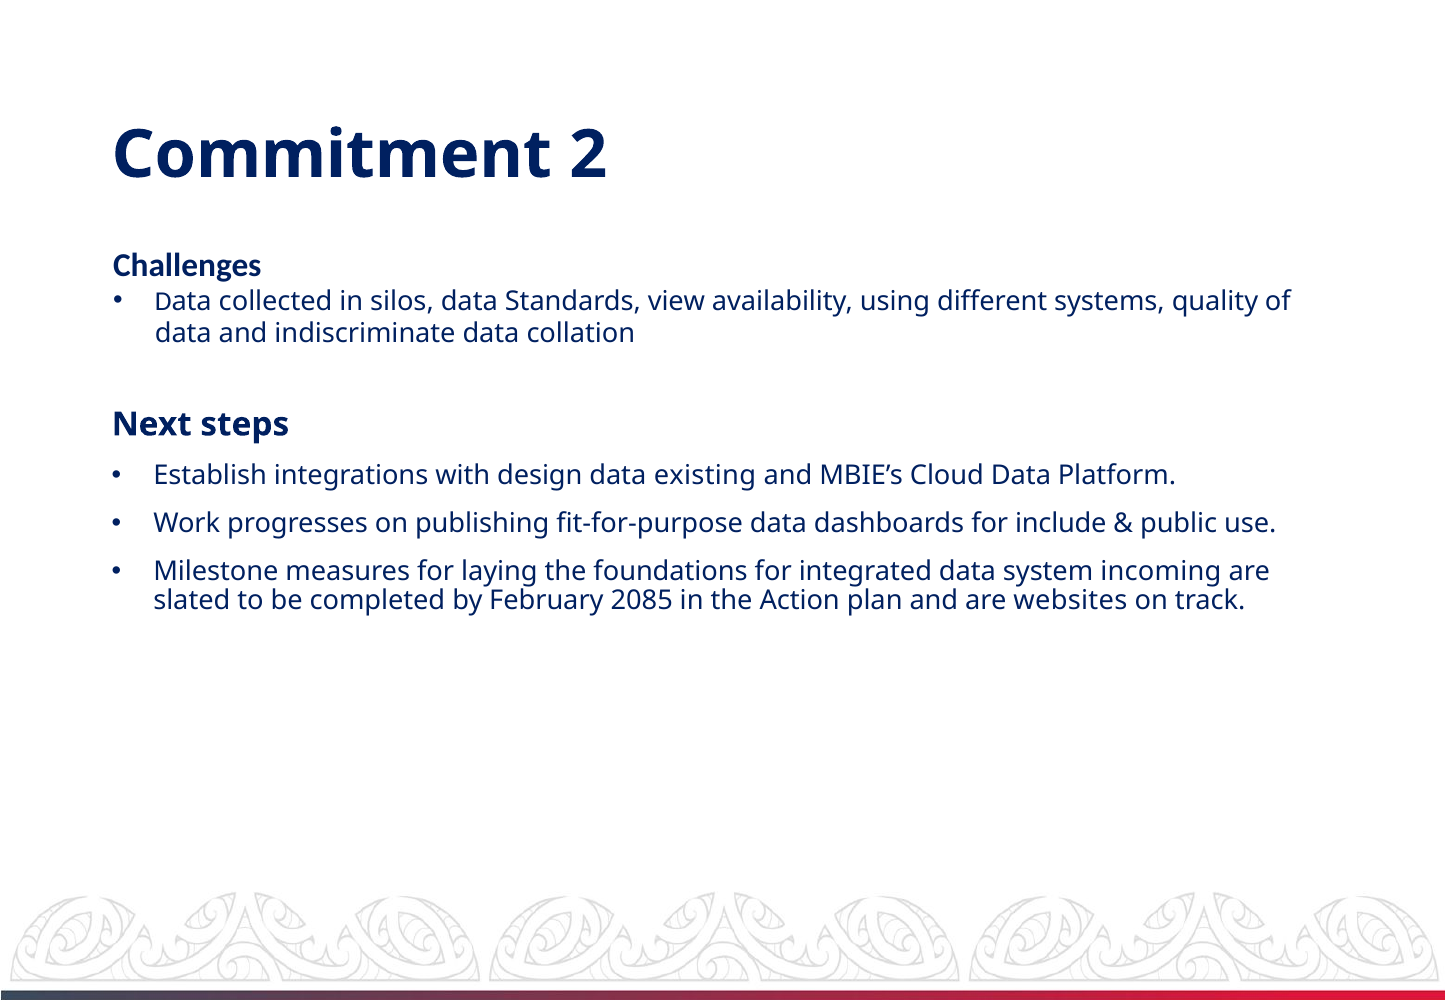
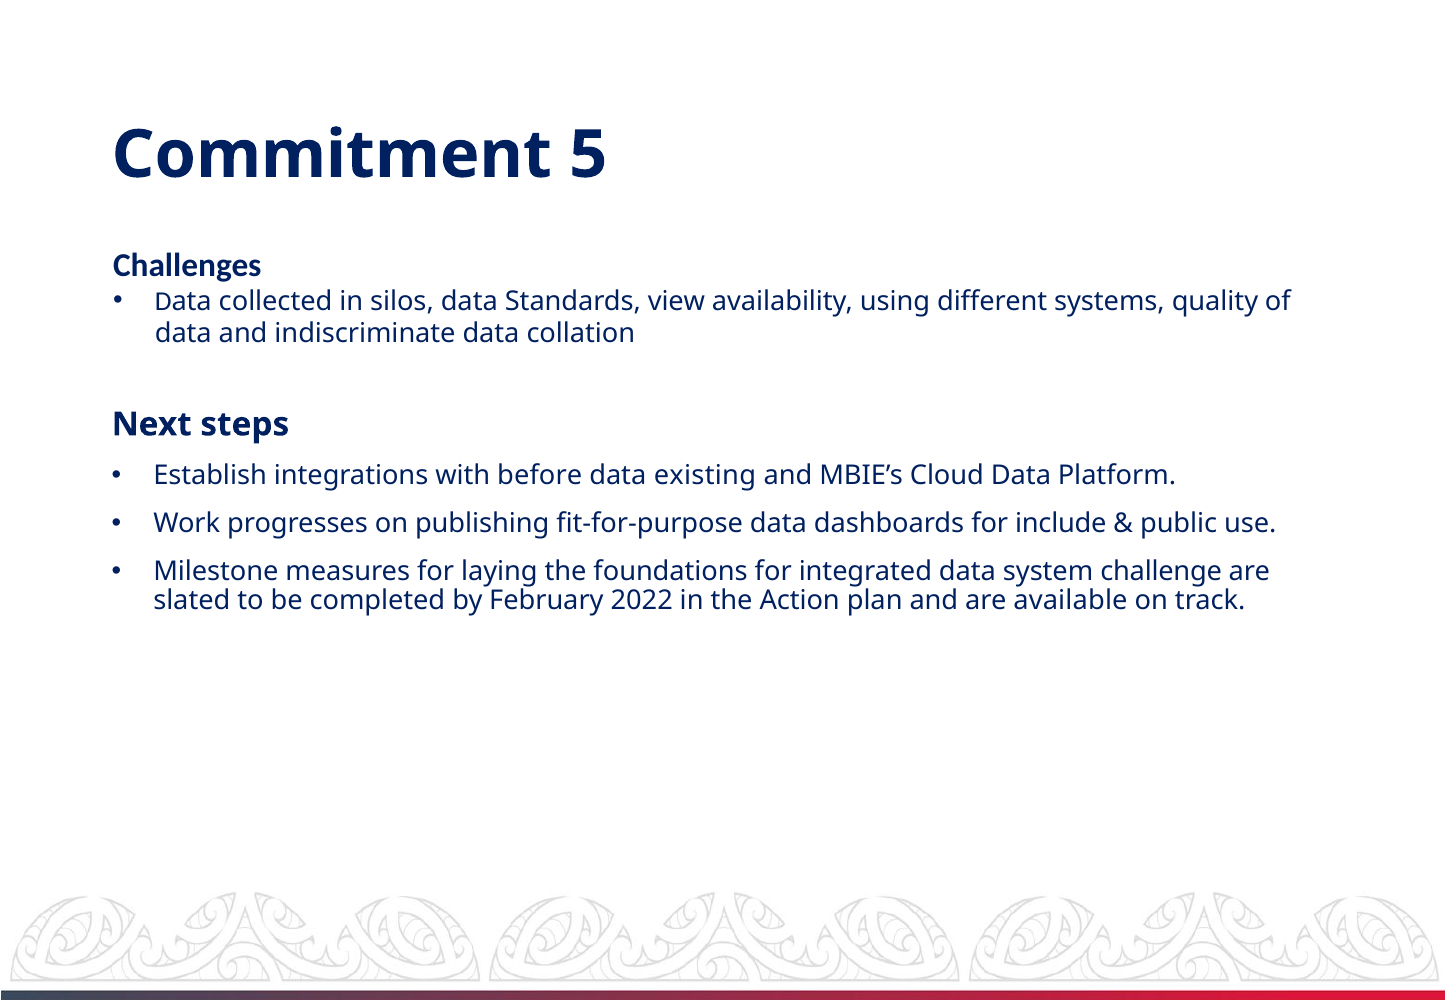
2: 2 -> 5 (588, 155)
design: design -> before (540, 476)
incoming: incoming -> challenge (1161, 571)
2085: 2085 -> 2022 (642, 601)
websites: websites -> available (1070, 601)
